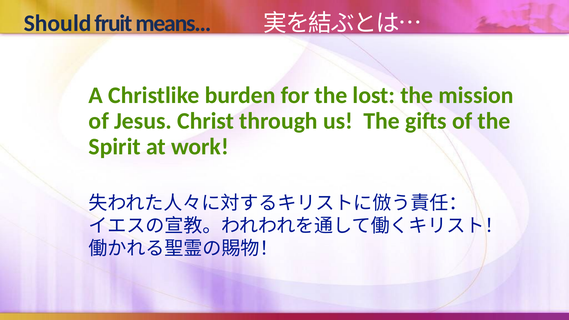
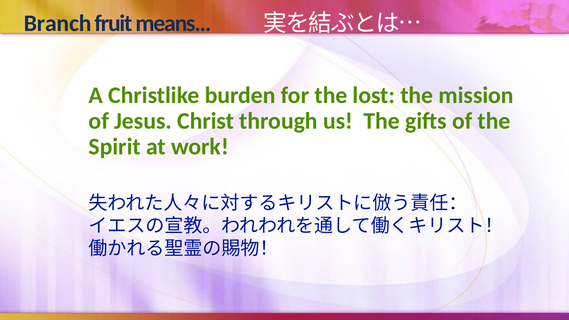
Should: Should -> Branch (58, 23)
